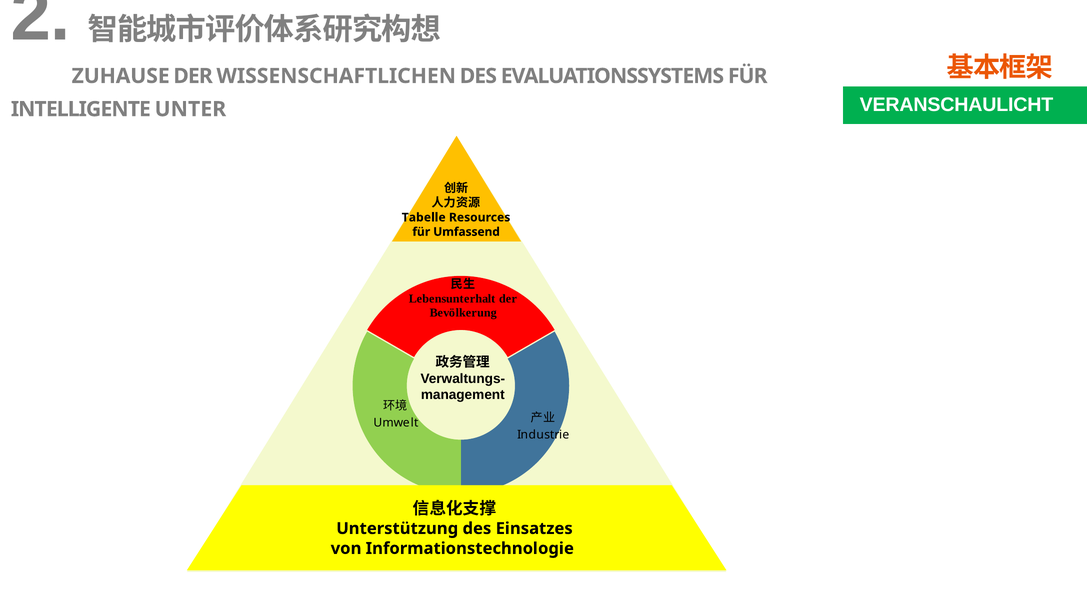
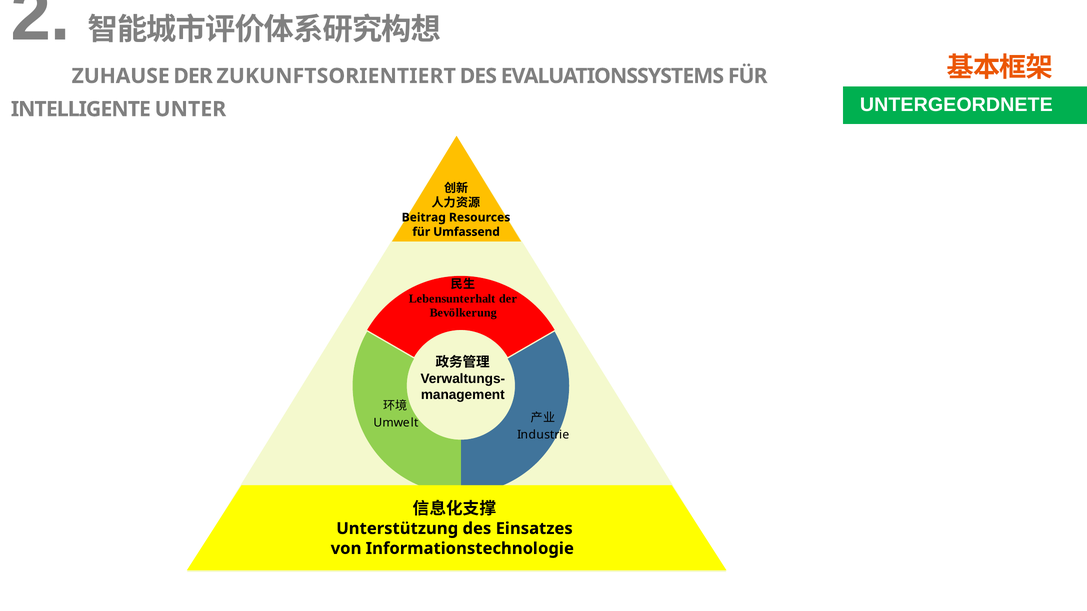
WISSENSCHAFTLICHEN: WISSENSCHAFTLICHEN -> ZUKUNFTSORIENTIERT (336, 76)
VERANSCHAULICHT: VERANSCHAULICHT -> UNTERGEORDNETE (956, 105)
Tabelle: Tabelle -> Beitrag (424, 218)
